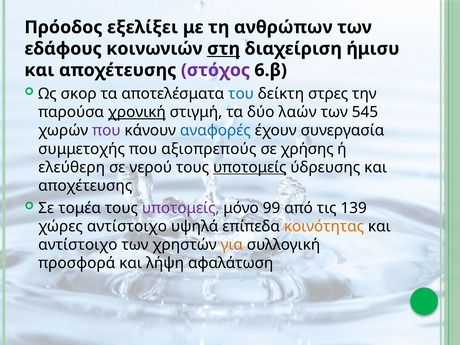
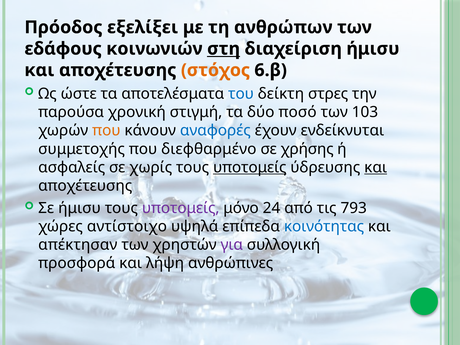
στόχος colour: purple -> orange (215, 70)
σκορ: σκορ -> ώστε (79, 94)
χρονική underline: present -> none (137, 112)
λαών: λαών -> ποσό (298, 112)
545: 545 -> 103 (365, 112)
που colour: purple -> orange (106, 131)
συνεργασία: συνεργασία -> ενδείκνυται (342, 131)
αξιοπρεπούς: αξιοπρεπούς -> διεφθαρμένο (209, 149)
ελεύθερη: ελεύθερη -> ασφαλείς (72, 167)
νερού: νερού -> χωρίς (151, 167)
και underline: none -> present (376, 167)
Σε τομέα: τομέα -> ήμισυ (80, 208)
99: 99 -> 24 (272, 208)
139: 139 -> 793 (354, 208)
κοινότητας colour: orange -> blue (324, 226)
αντίστοιχο: αντίστοιχο -> απέκτησαν (78, 245)
για colour: orange -> purple (232, 245)
αφαλάτωση: αφαλάτωση -> ανθρώπινες (231, 263)
